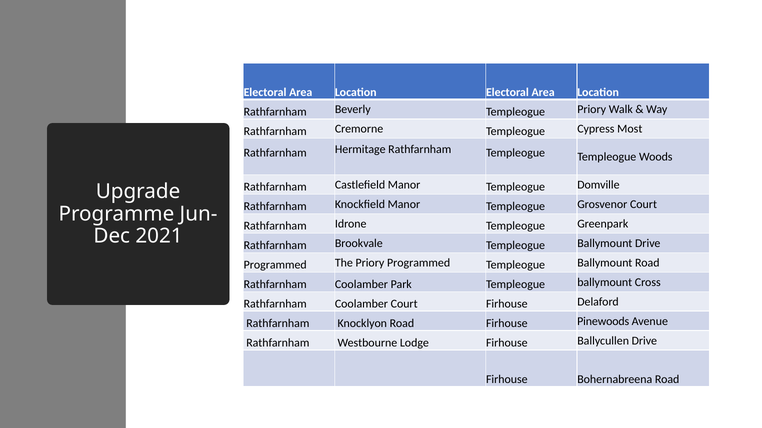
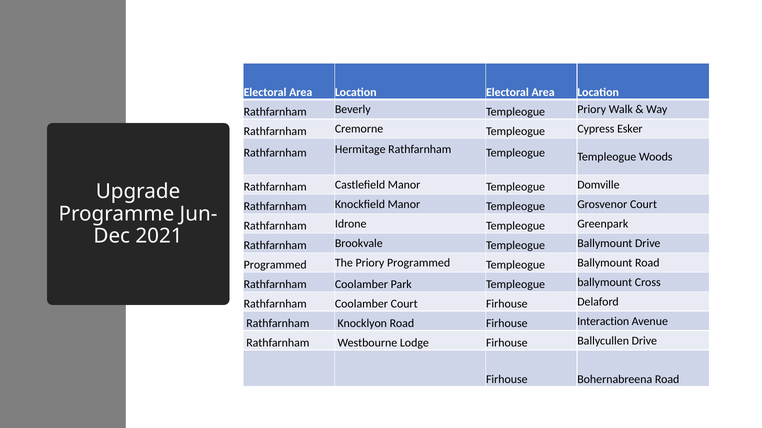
Most: Most -> Esker (630, 129)
Pinewoods: Pinewoods -> Interaction (603, 322)
